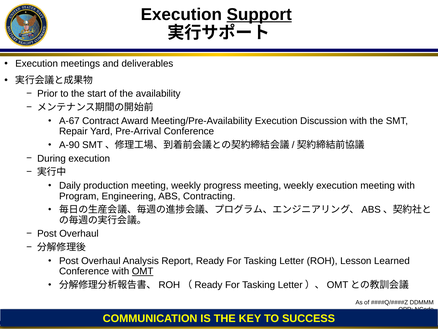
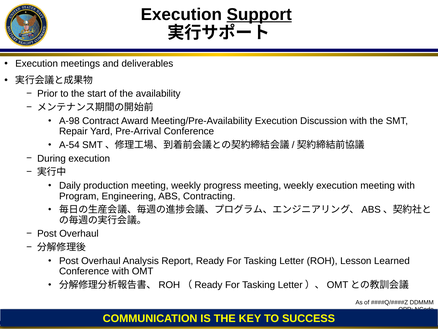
A-67: A-67 -> A-98 (69, 121)
A-90: A-90 -> A-54 (69, 145)
OMT underline: present -> none (143, 271)
